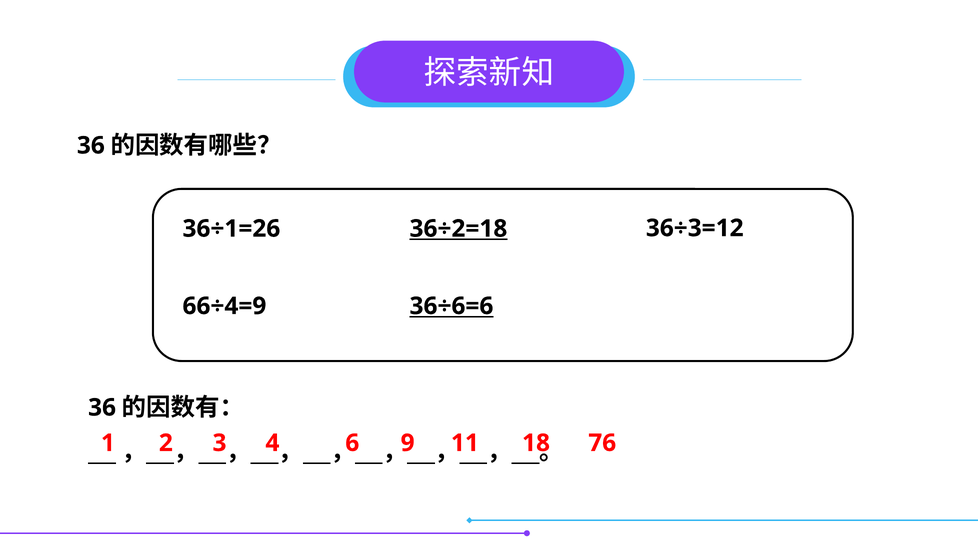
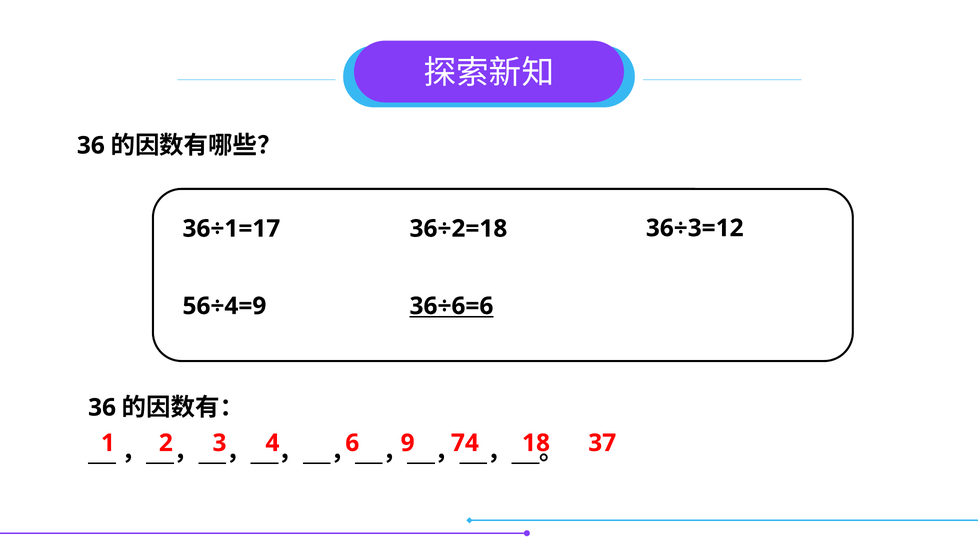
36÷1=26: 36÷1=26 -> 36÷1=17 (231, 229)
36÷2=18 underline: present -> none (458, 229)
66÷4=9: 66÷4=9 -> 56÷4=9 (224, 306)
11: 11 -> 74 (465, 443)
76: 76 -> 37 (602, 443)
